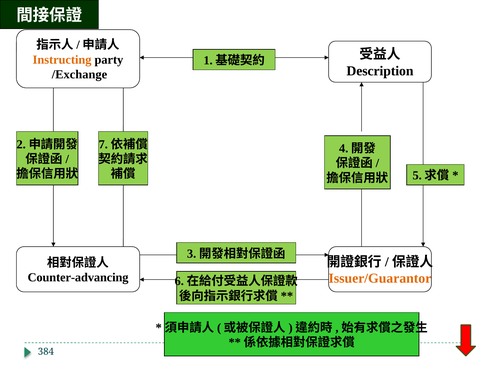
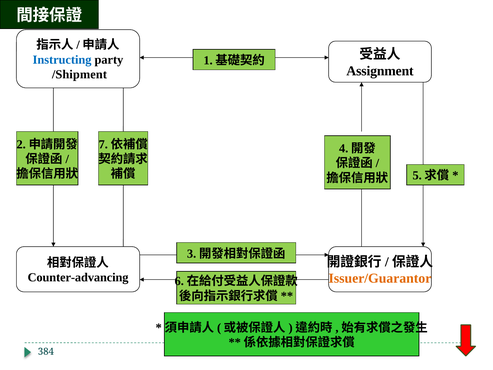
Instructing colour: orange -> blue (62, 60)
Description: Description -> Assignment (380, 71)
/Exchange: /Exchange -> /Shipment (79, 74)
